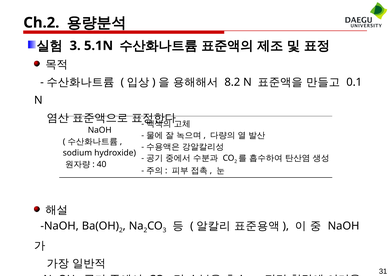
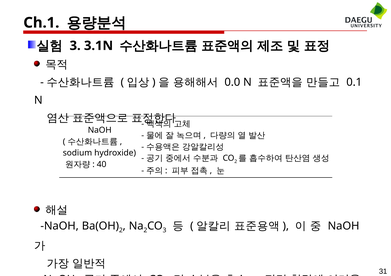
Ch.2: Ch.2 -> Ch.1 (41, 23)
5.1N: 5.1N -> 3.1N (99, 46)
8.2: 8.2 -> 0.0 (232, 82)
